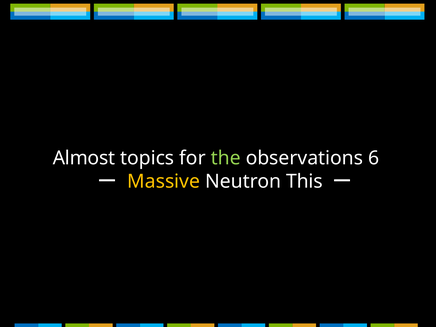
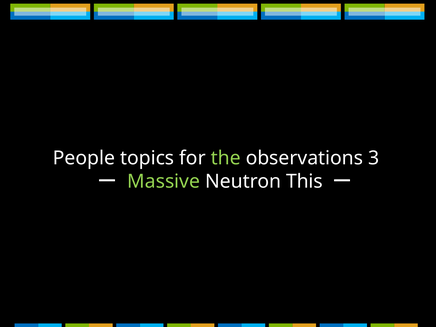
Almost: Almost -> People (84, 158)
6: 6 -> 3 (374, 158)
Massive colour: yellow -> light green (164, 181)
